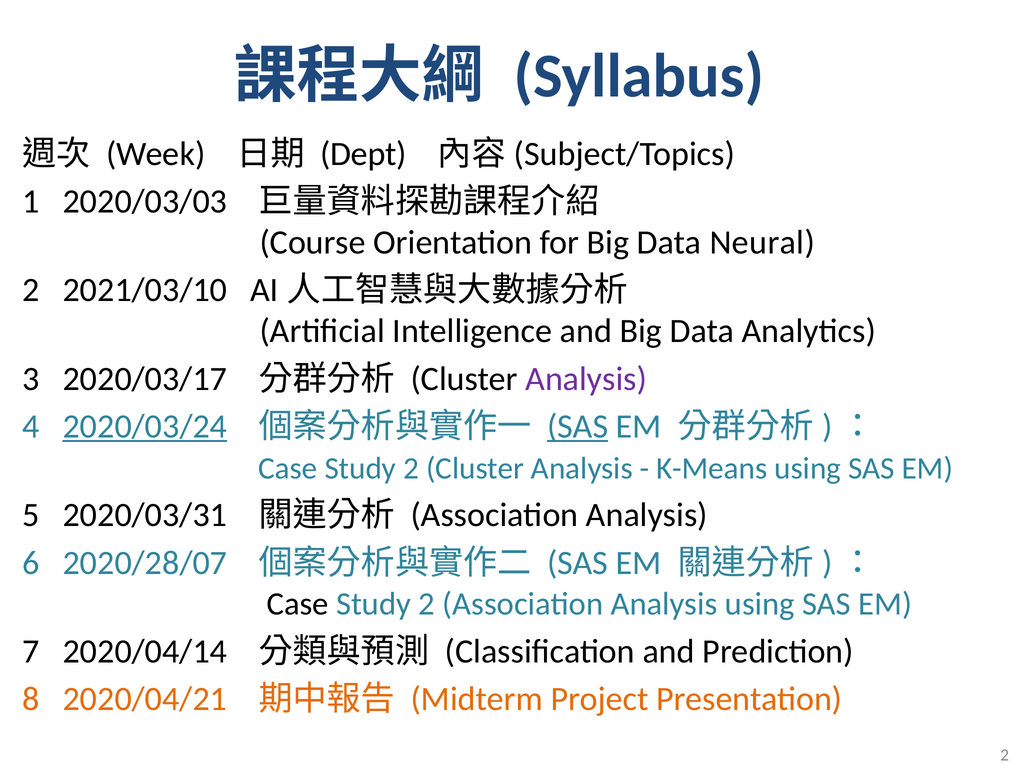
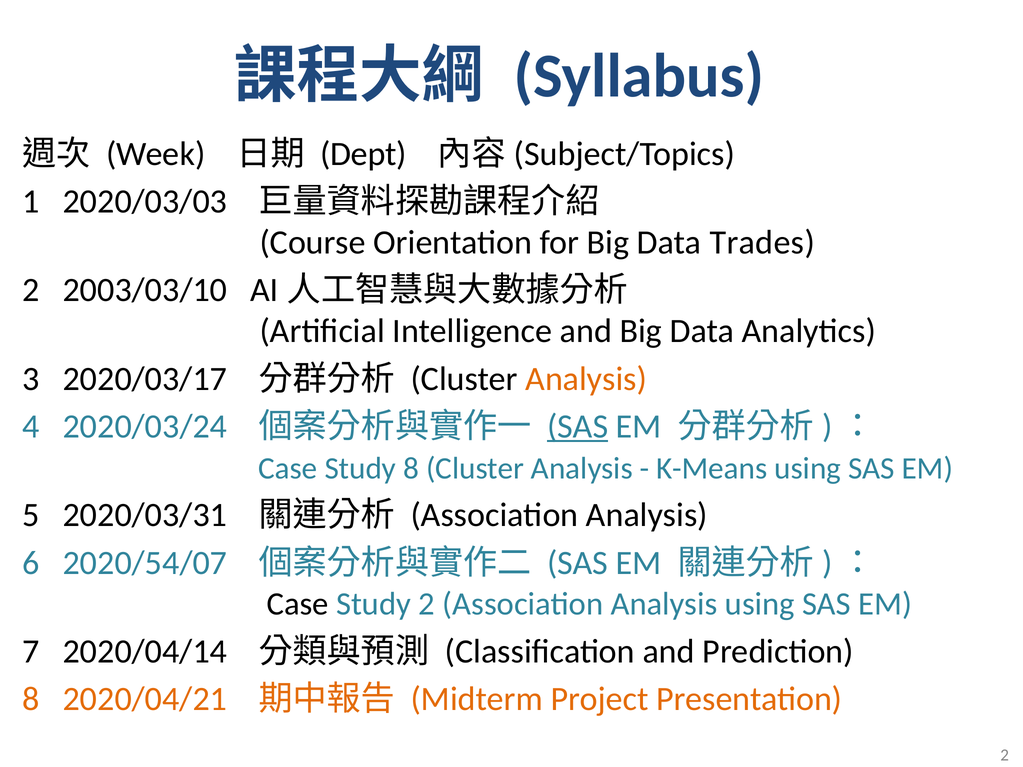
Neural: Neural -> Trades (762, 243)
2021/03/10: 2021/03/10 -> 2003/03/10 (145, 290)
Analysis colour: purple -> orange (586, 379)
2020/03/24 underline: present -> none (145, 427)
2: 2 -> 8 (411, 468)
2020/28/07: 2020/28/07 -> 2020/54/07 (145, 563)
